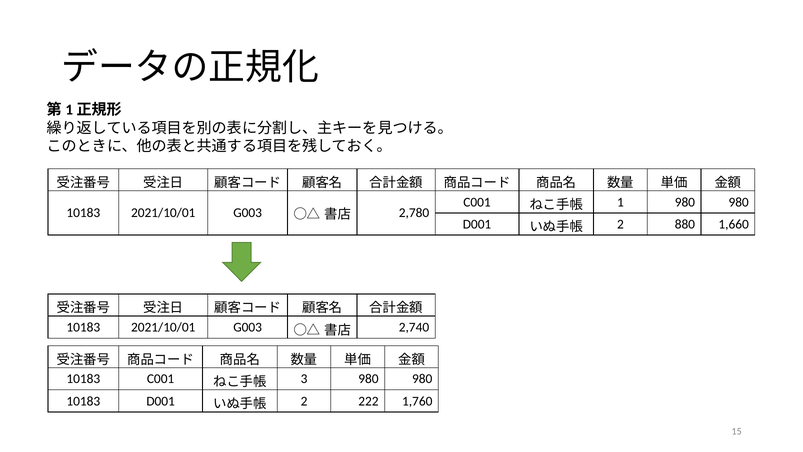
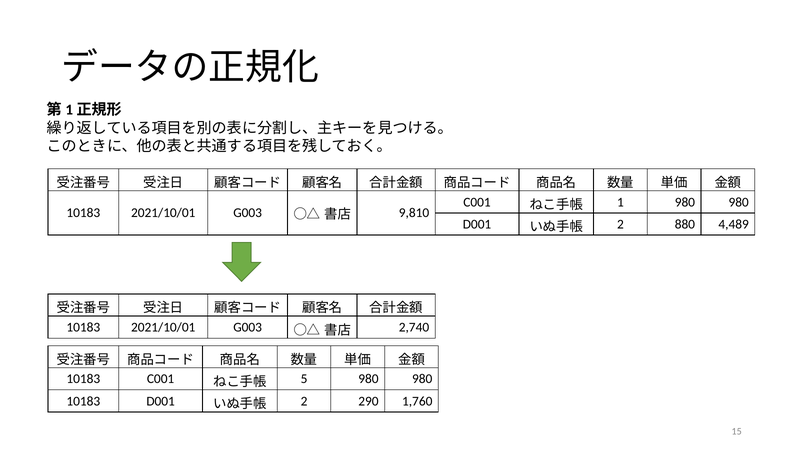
2,780: 2,780 -> 9,810 (414, 213)
1,660: 1,660 -> 4,489 (734, 224)
3: 3 -> 5 (304, 379)
222: 222 -> 290 (368, 401)
